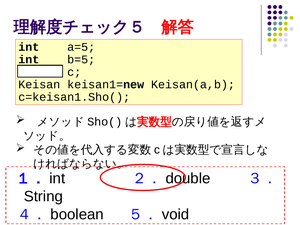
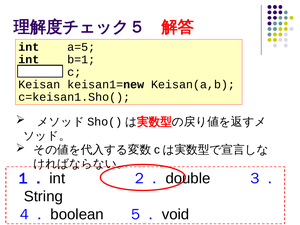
b=5: b=5 -> b=1 (81, 60)
